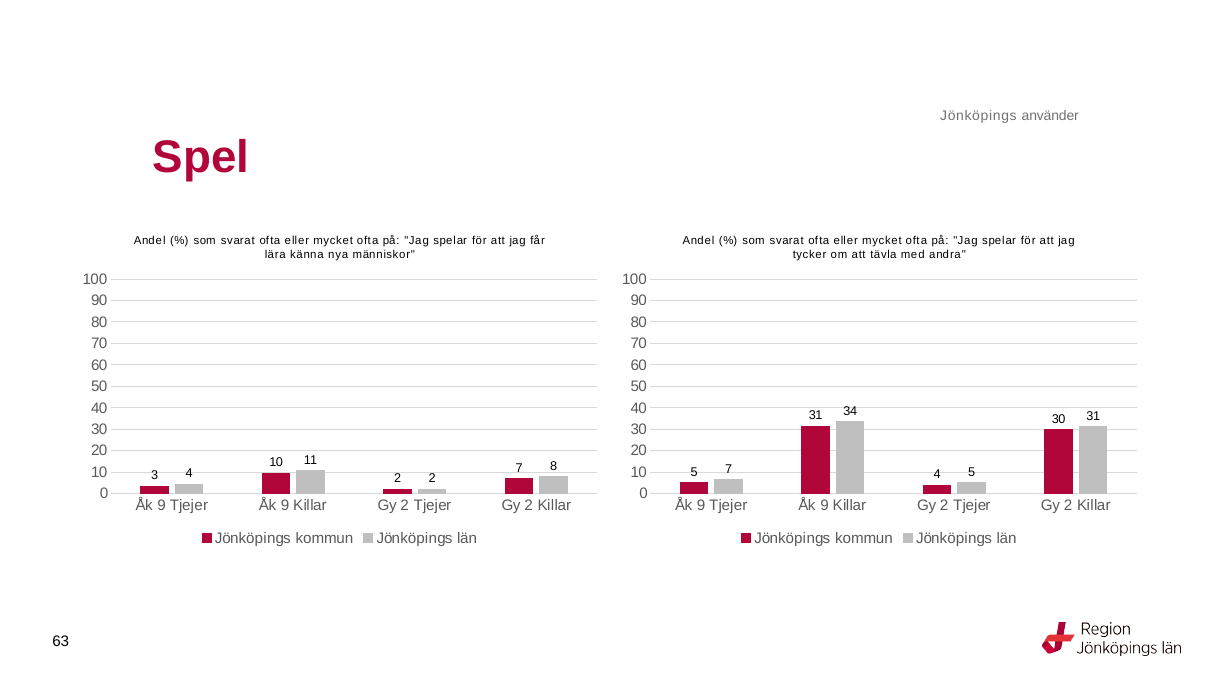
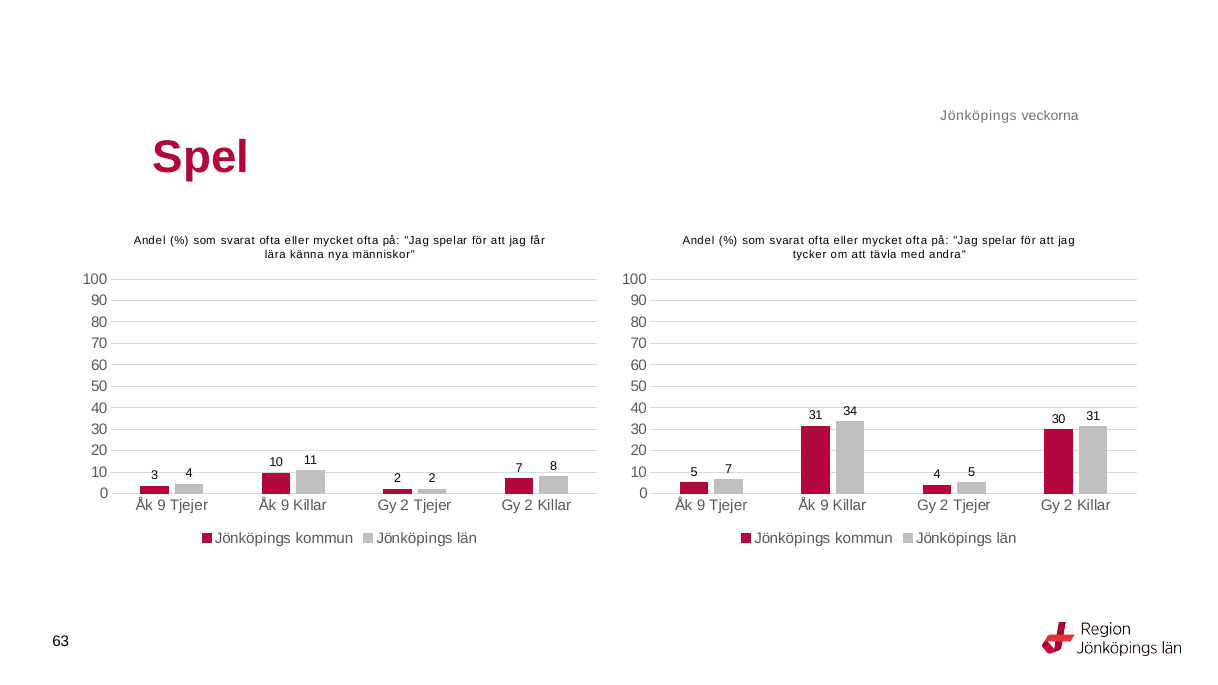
använder: använder -> veckorna (1050, 116)
